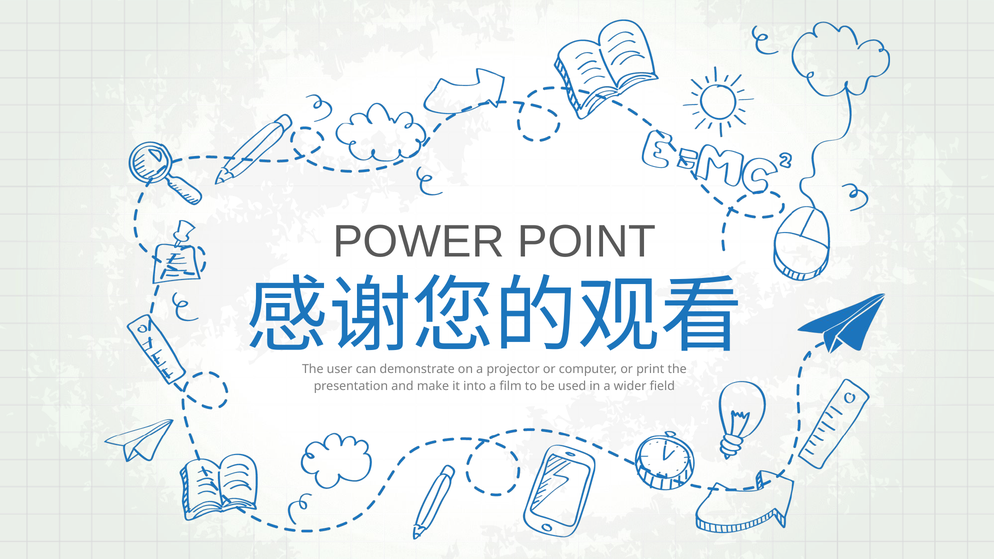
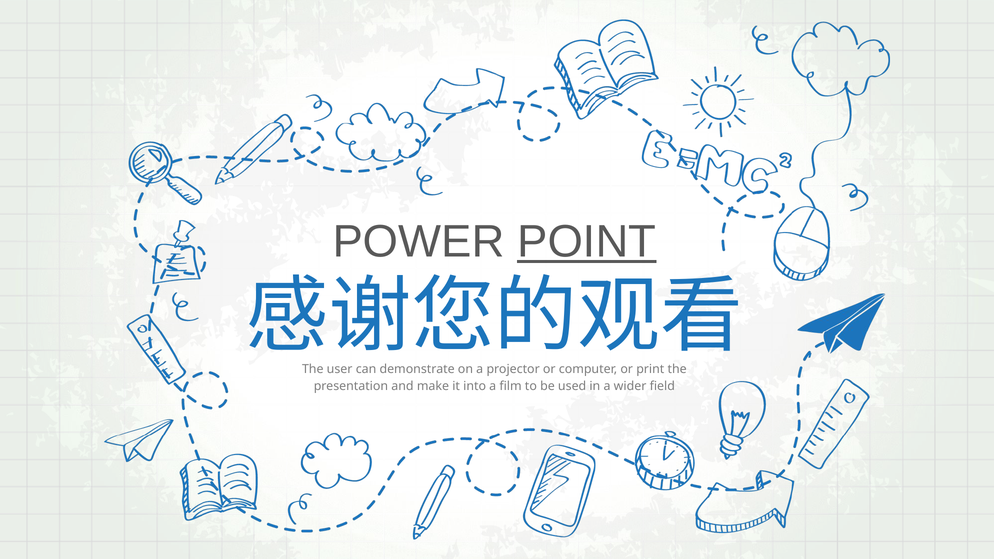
POINT underline: none -> present (587, 242)
